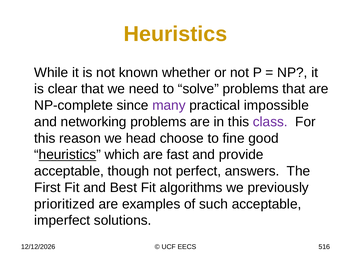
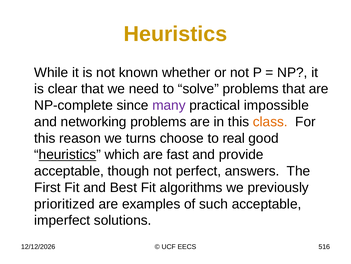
class colour: purple -> orange (270, 121)
head: head -> turns (141, 138)
fine: fine -> real (234, 138)
